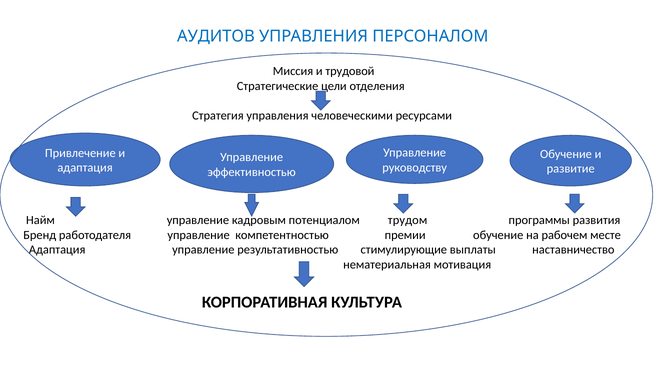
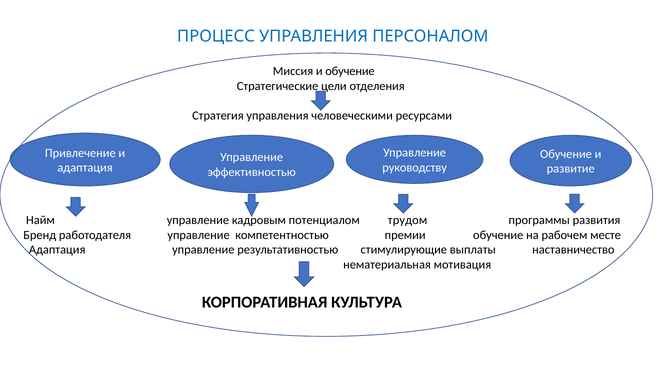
АУДИТОВ: АУДИТОВ -> ПРОЦЕСС (216, 36)
и трудовой: трудовой -> обучение (350, 71)
